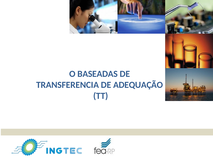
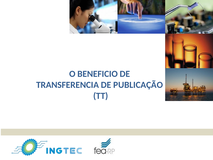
BASEADAS: BASEADAS -> BENEFICIO (98, 74)
ADEQUAÇÃO: ADEQUAÇÃO -> PUBLICAÇÃO (138, 85)
